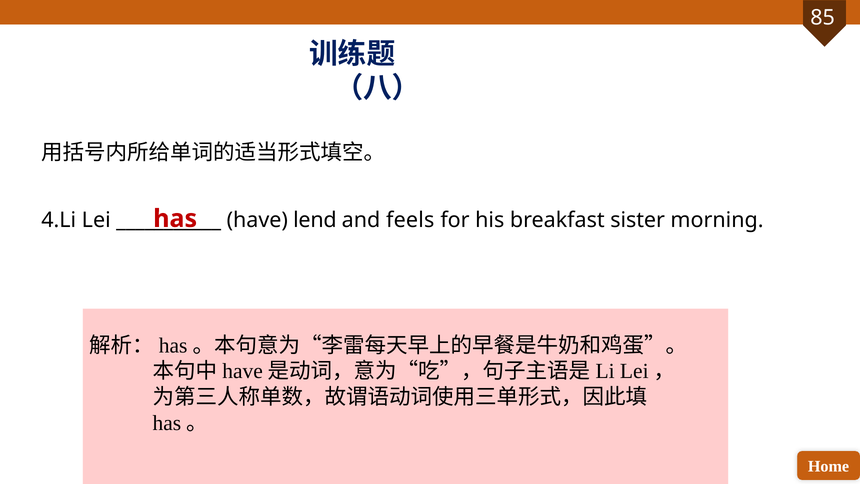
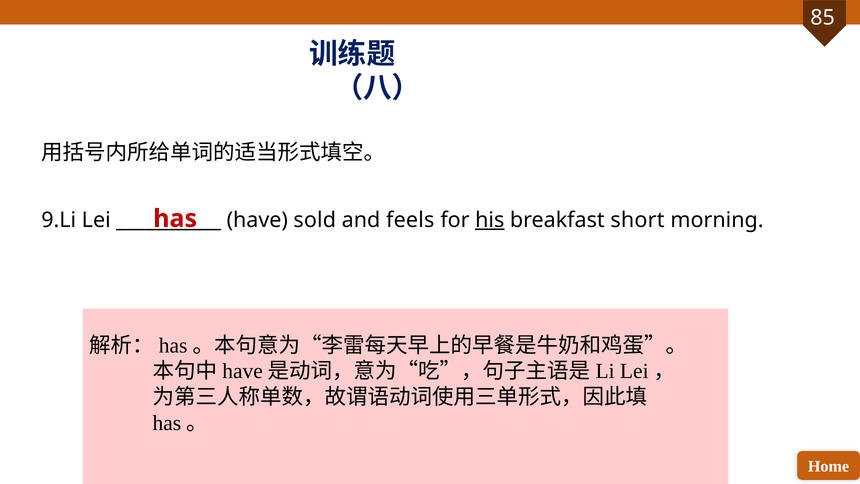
4.Li: 4.Li -> 9.Li (59, 220)
lend: lend -> sold (315, 220)
his underline: none -> present (490, 220)
sister: sister -> short (637, 220)
